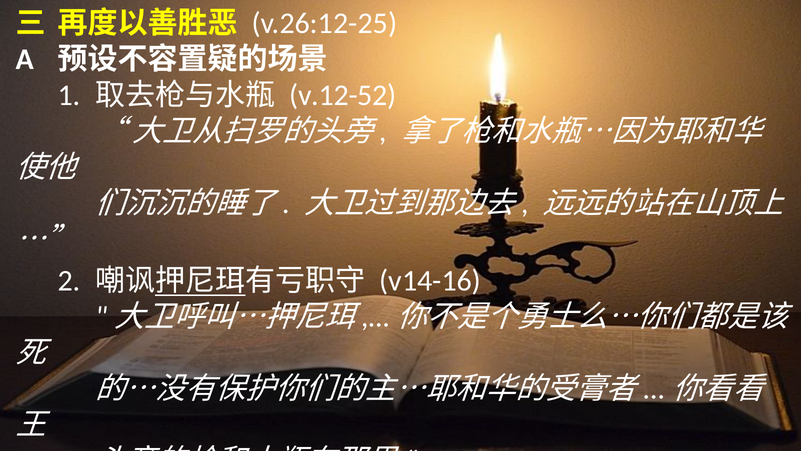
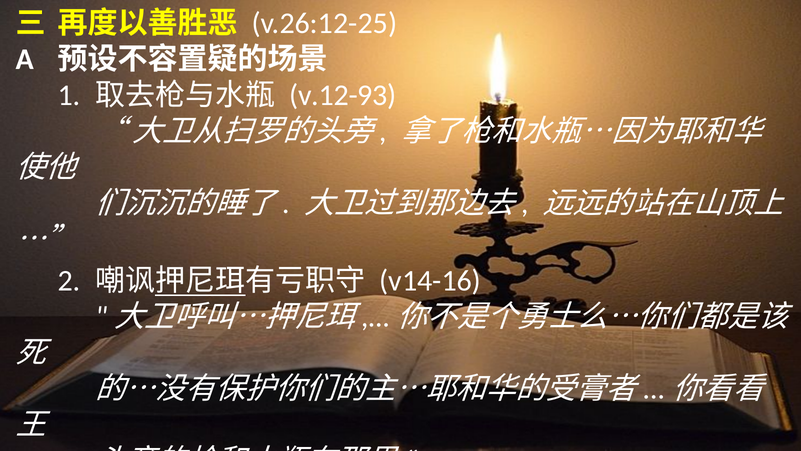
v.12-52: v.12-52 -> v.12-93 (343, 95)
